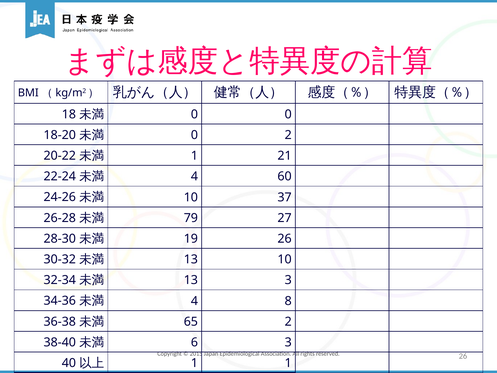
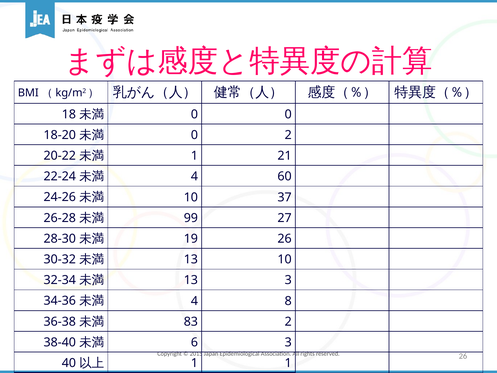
79: 79 -> 99 (191, 218)
65: 65 -> 83 (191, 321)
